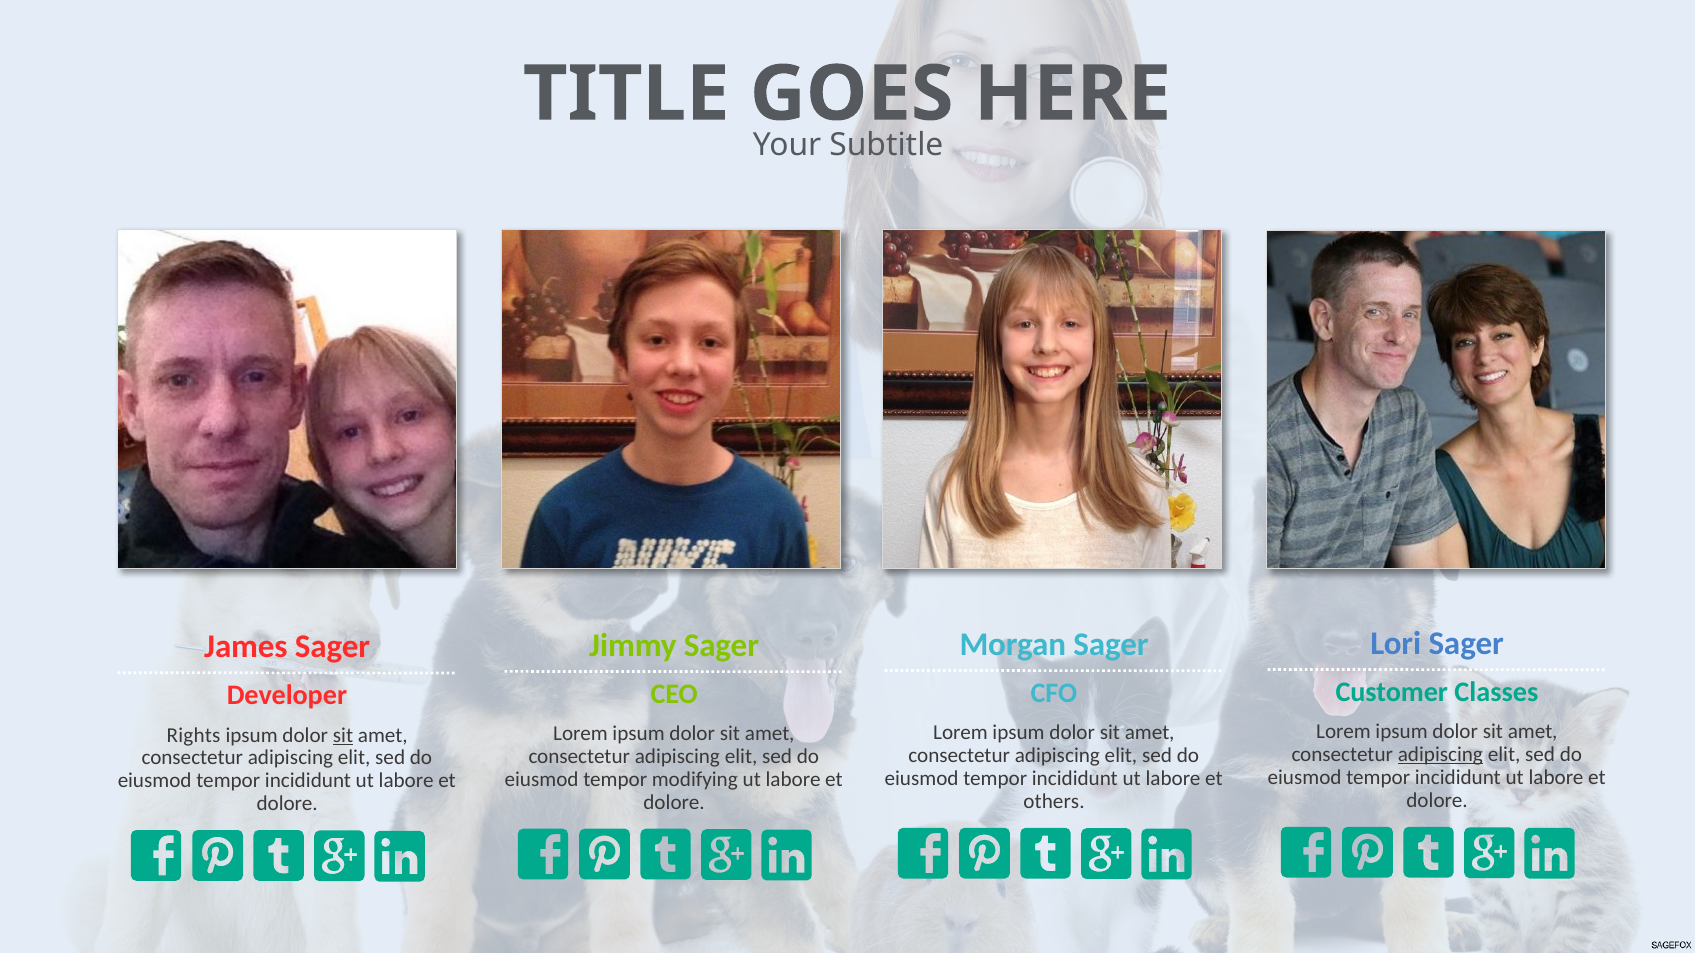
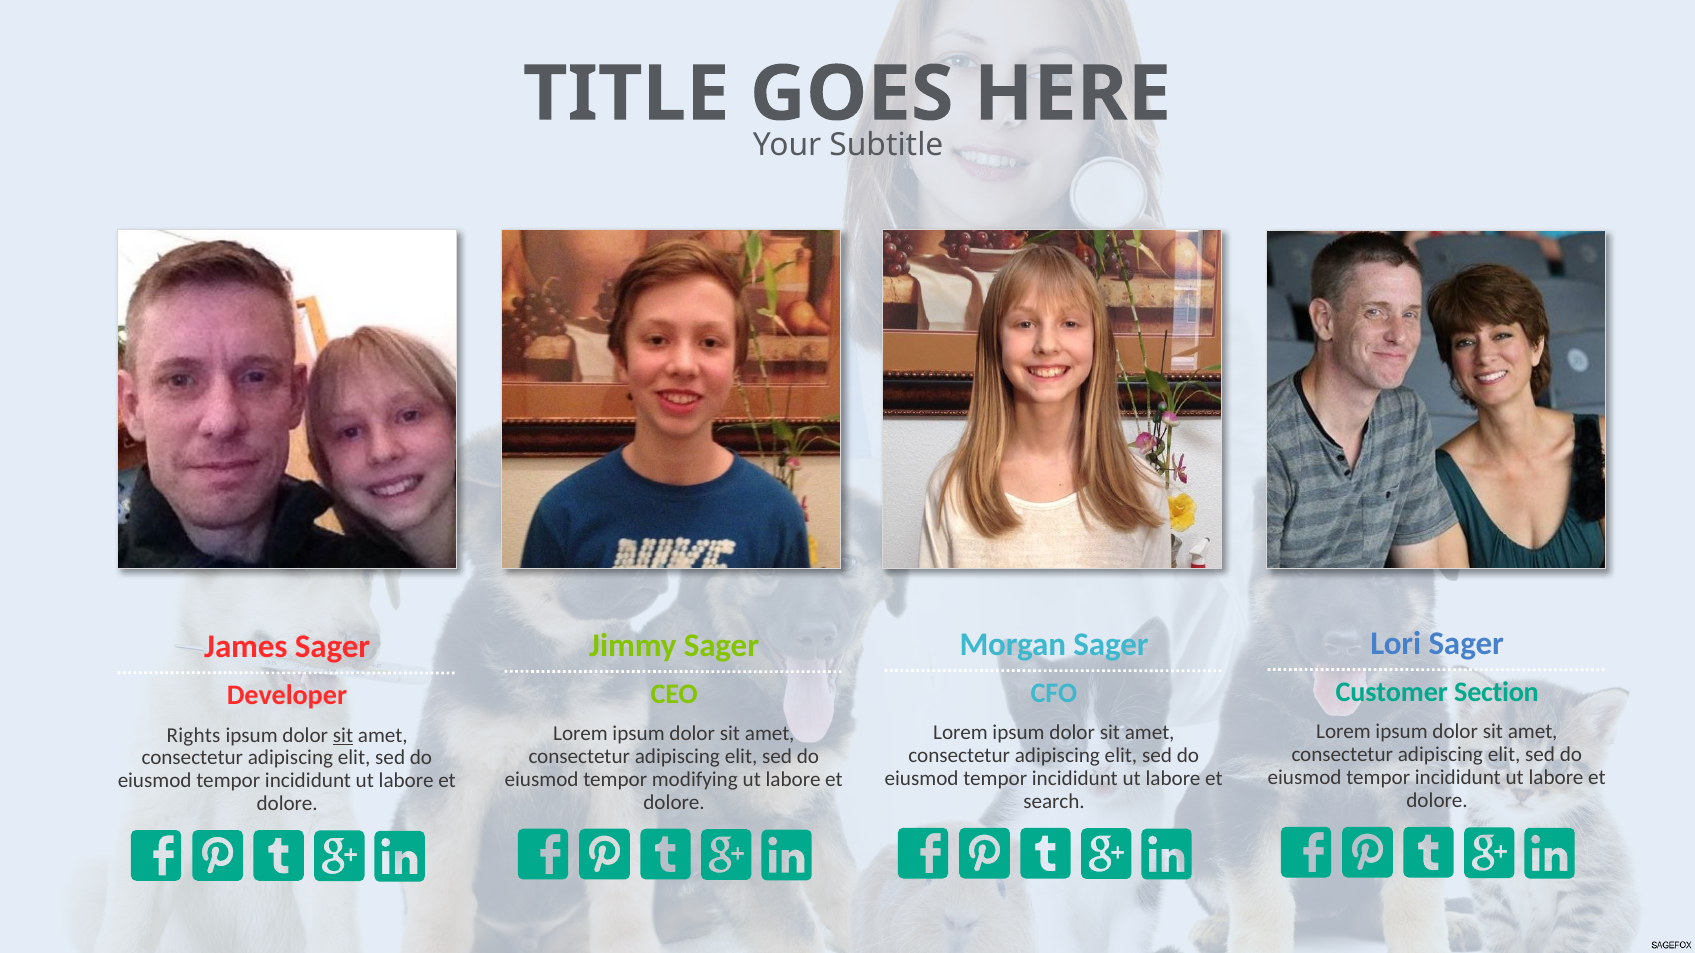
Classes: Classes -> Section (1497, 692)
adipiscing underline: present -> none (1440, 755)
others: others -> search (1054, 802)
